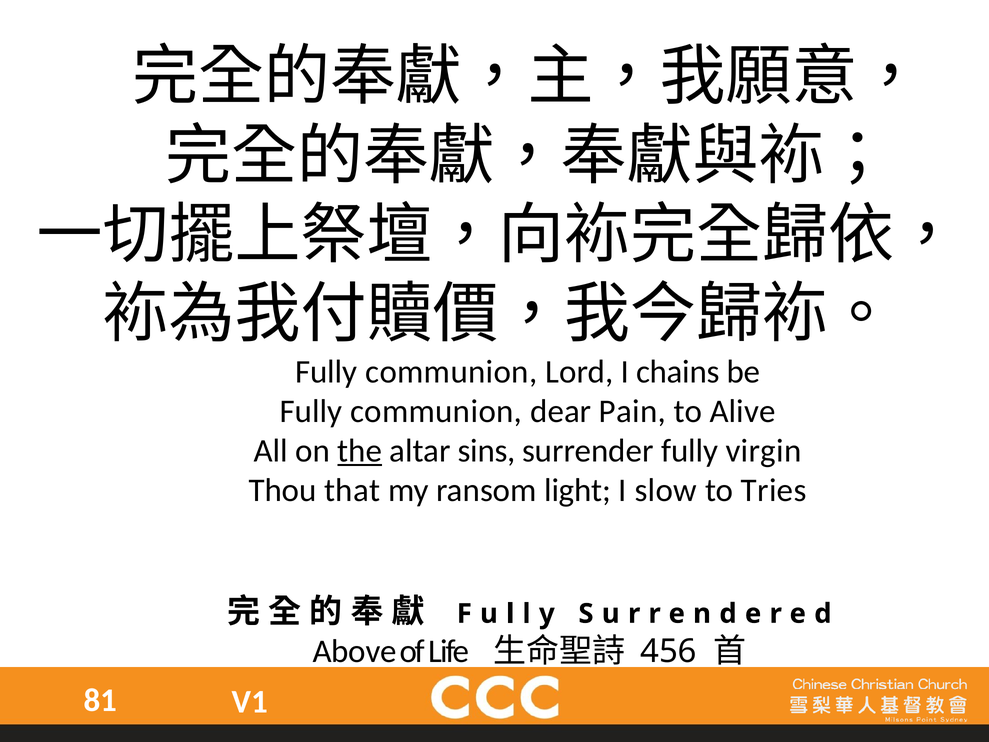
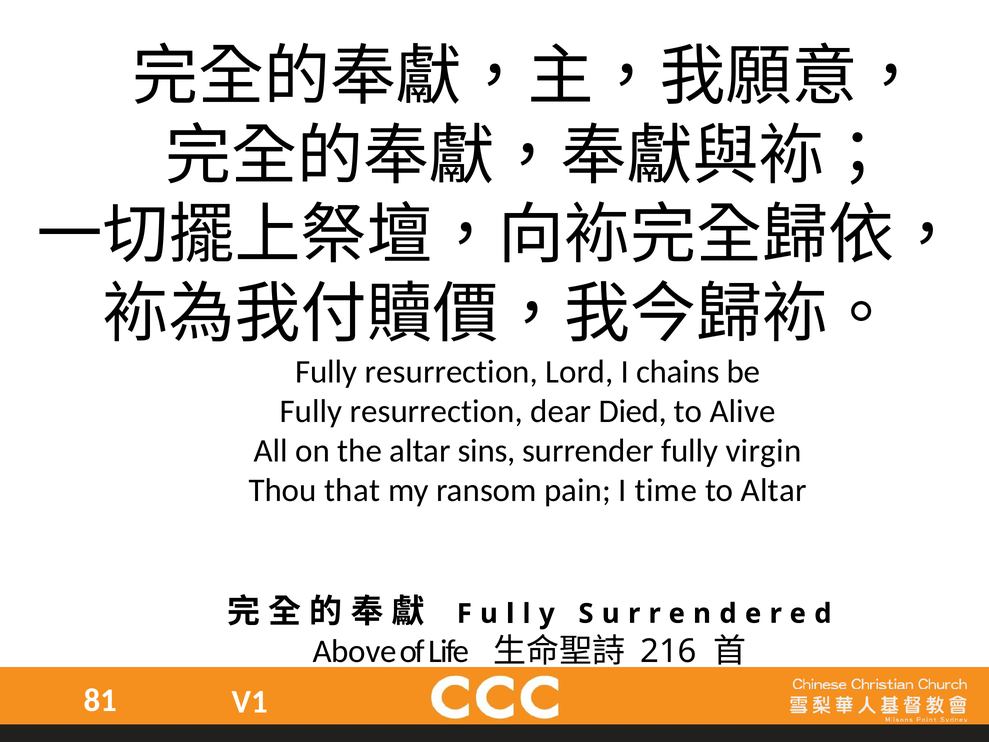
communion: communion -> resurrection (451, 372)
communion: communion -> resurrection (436, 411)
Pain: Pain -> Died (633, 411)
the underline: present -> none (360, 451)
light: light -> pain (578, 490)
slow: slow -> time (666, 490)
to Tries: Tries -> Altar (774, 490)
456: 456 -> 216 (669, 651)
